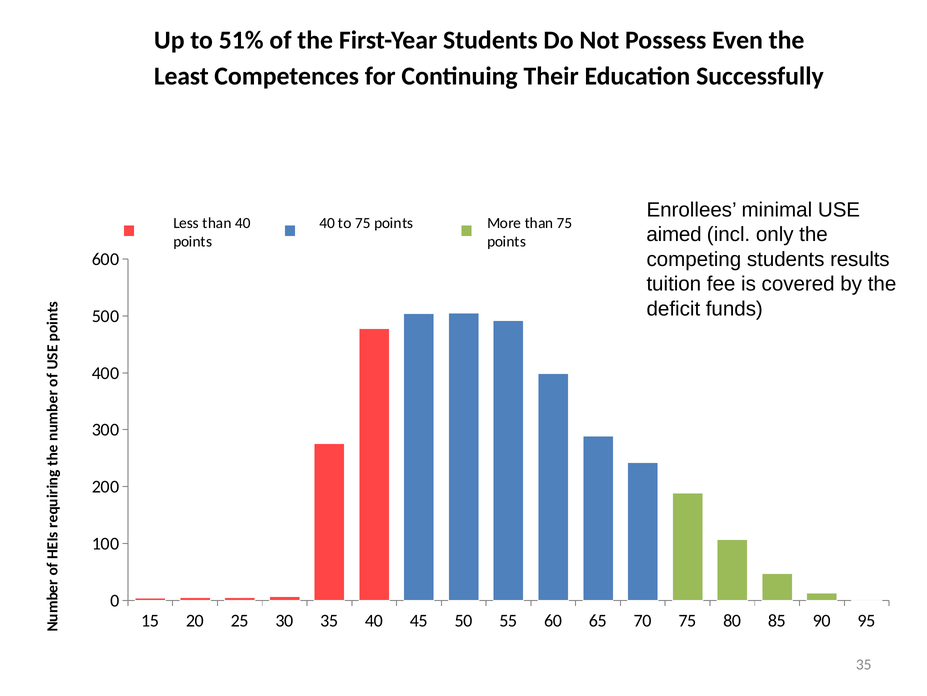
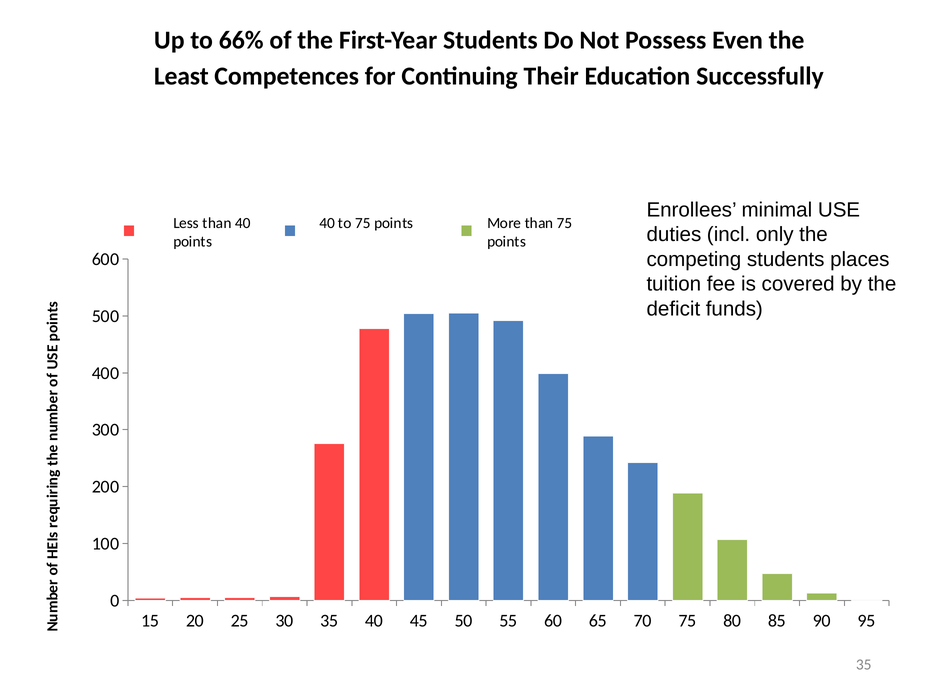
51%: 51% -> 66% (241, 40)
aimed: aimed -> duties (674, 234)
results: results -> places (860, 259)
